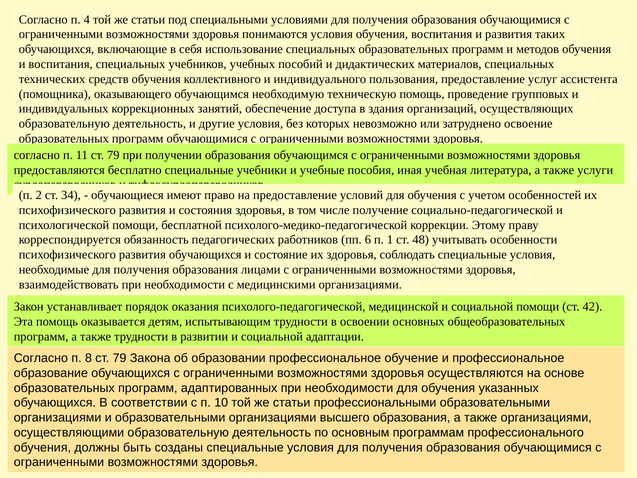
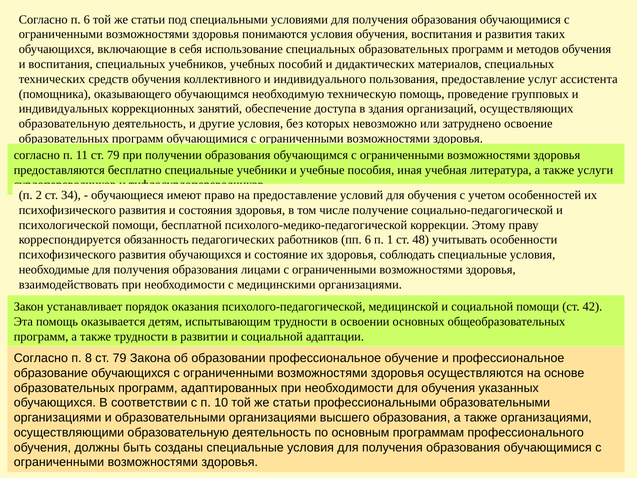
п 4: 4 -> 6 (87, 20)
